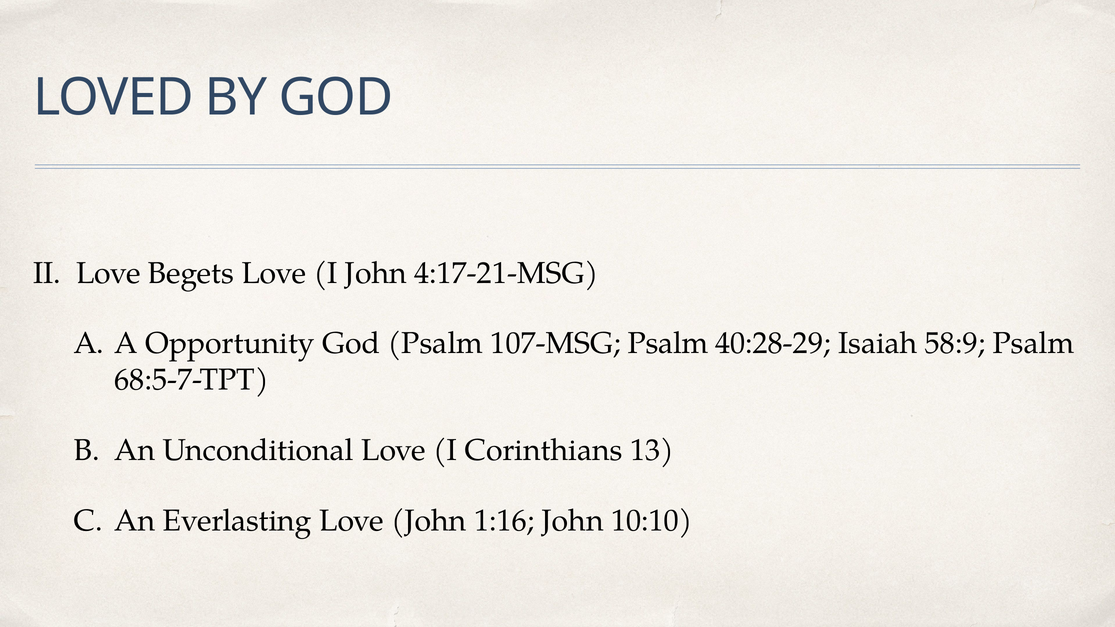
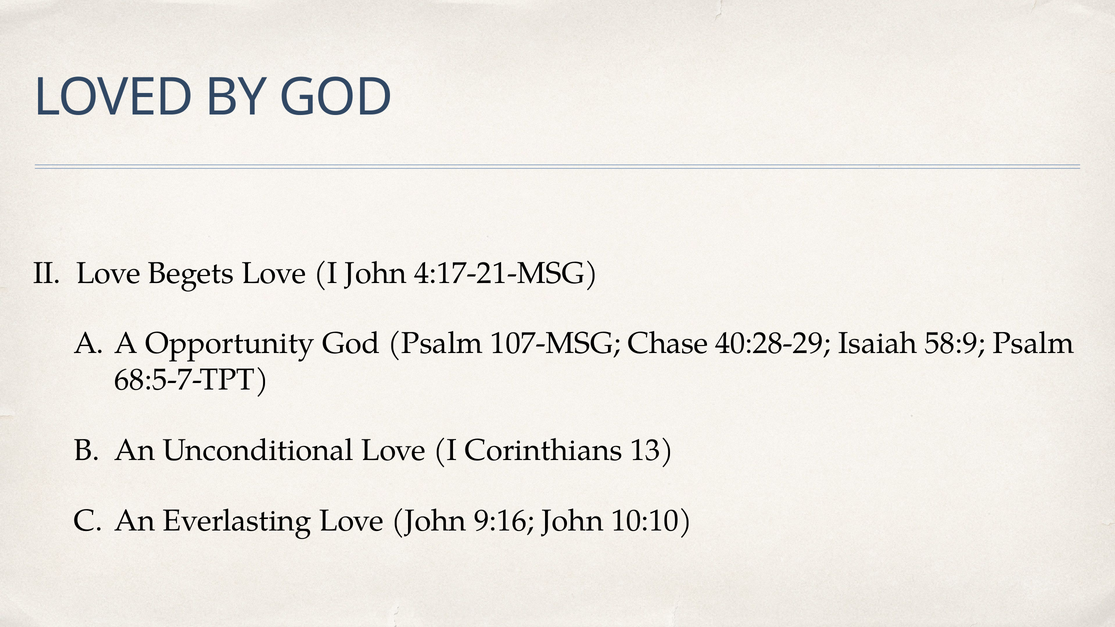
107-MSG Psalm: Psalm -> Chase (668, 344)
1:16: 1:16 -> 9:16 (504, 521)
